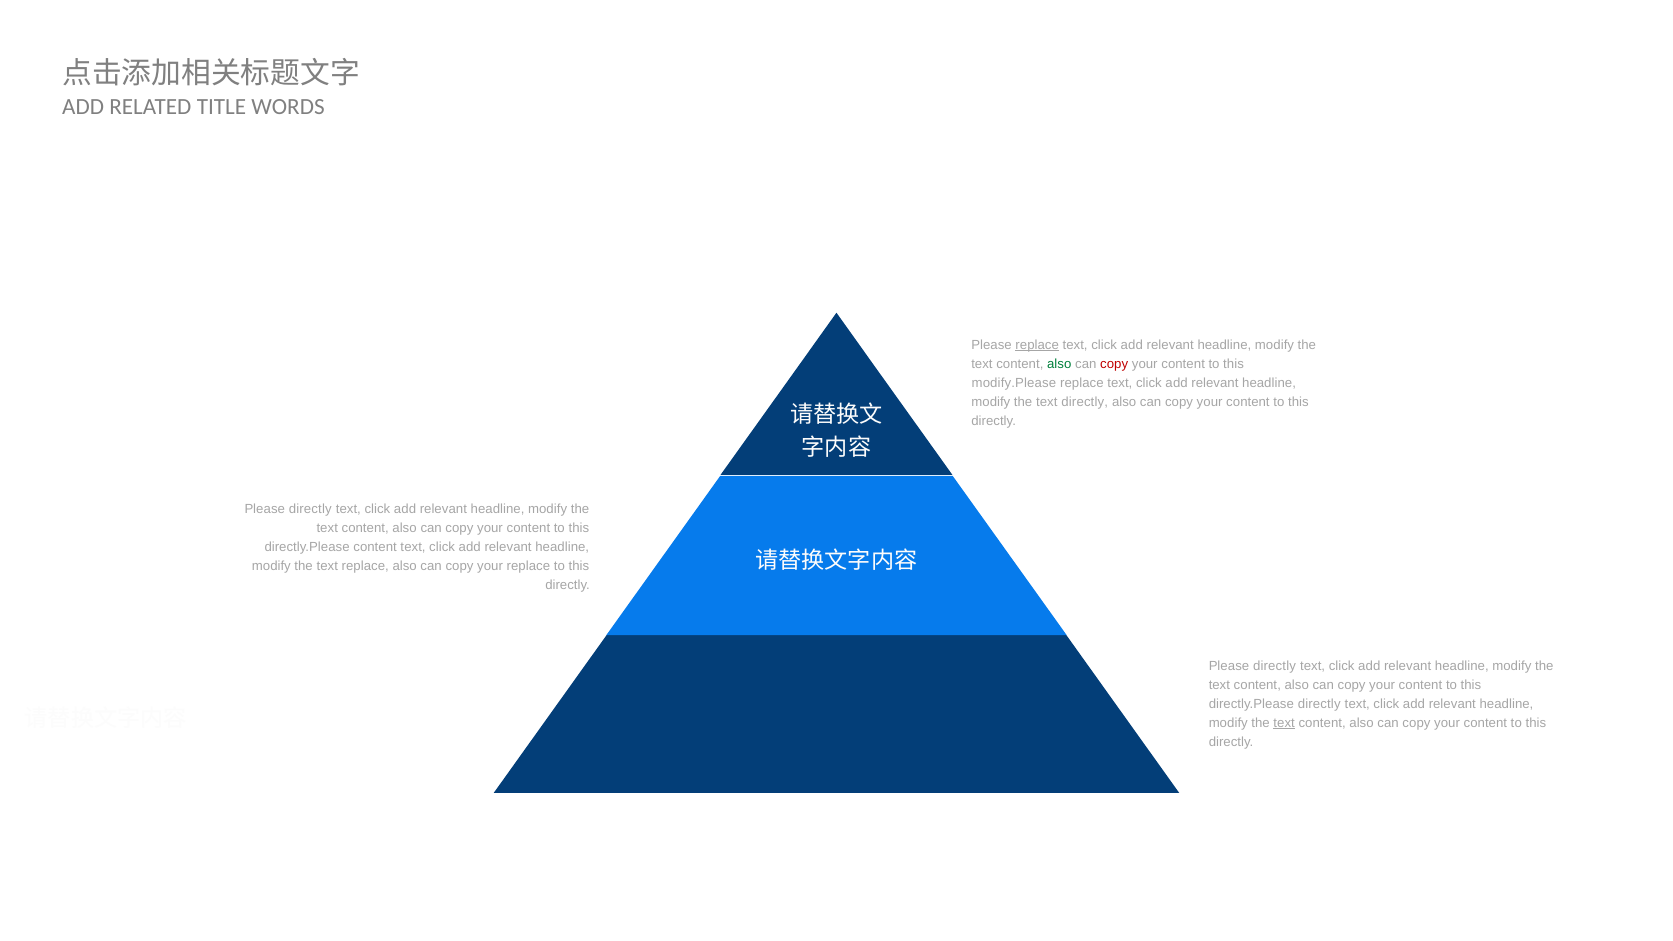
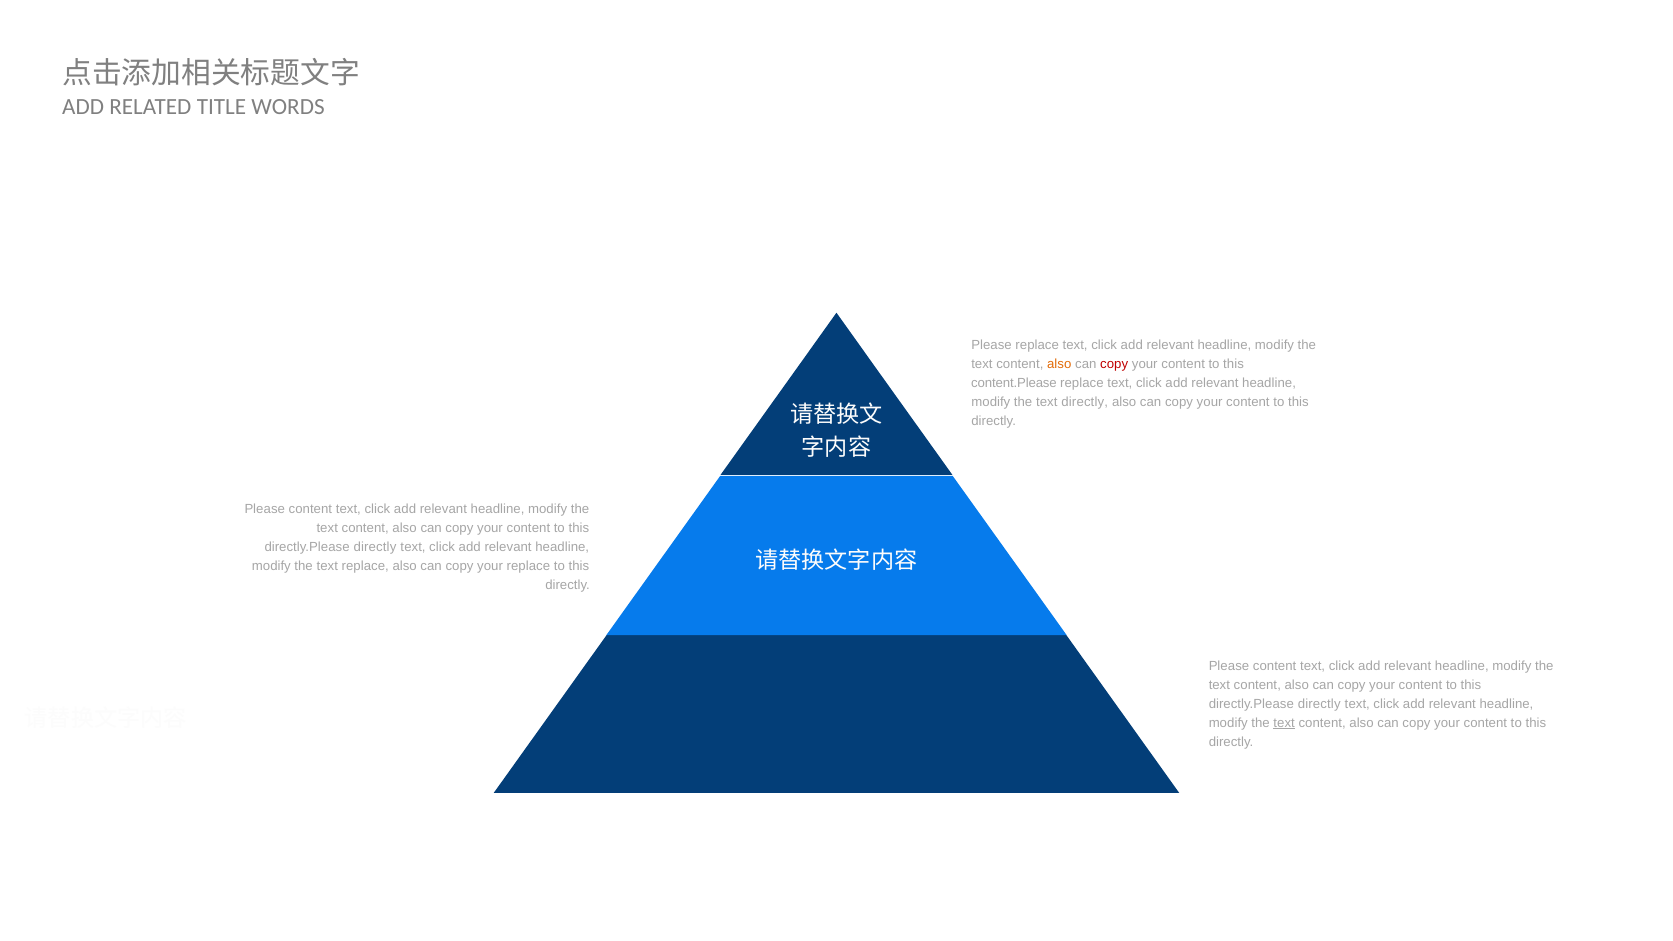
replace underline: present -> none (1037, 345)
also colour: green -> orange (1059, 364)
modify.Please: modify.Please -> content.Please (1014, 383)
directly: directly -> content (310, 509)
content: content -> directly (375, 547)
directly: directly -> content (1275, 666)
